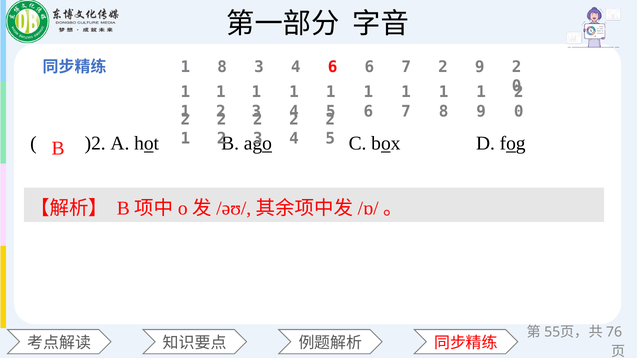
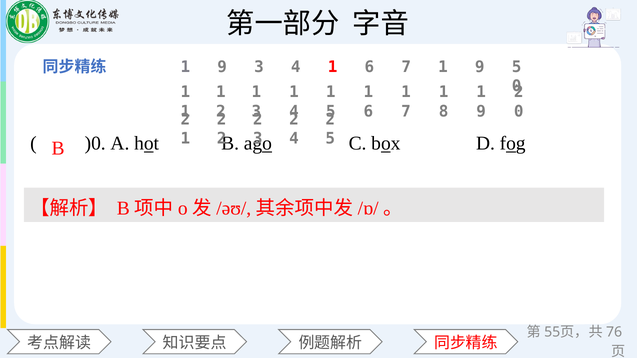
8: 8 -> 9 (222, 67)
3 4 6: 6 -> 1 (333, 67)
6 7 2: 2 -> 1 (443, 67)
2: 2 -> 5 (517, 67)
)2: )2 -> )0 (95, 144)
